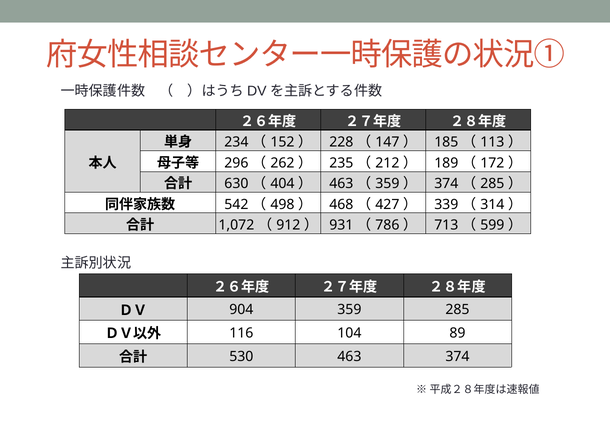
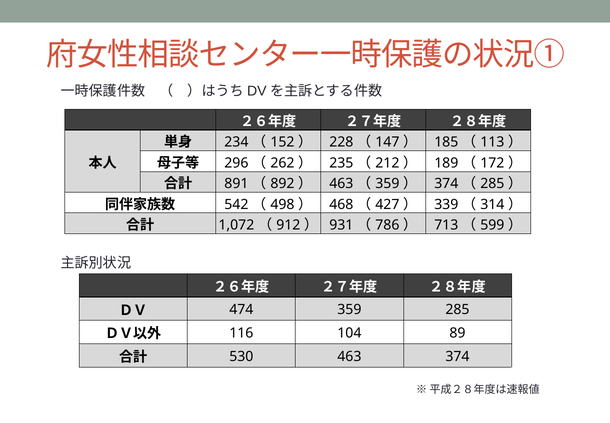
630: 630 -> 891 (236, 183)
404: 404 -> 892 (282, 183)
904: 904 -> 474 (241, 309)
